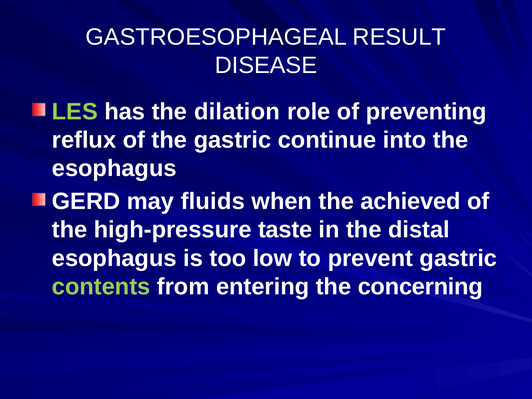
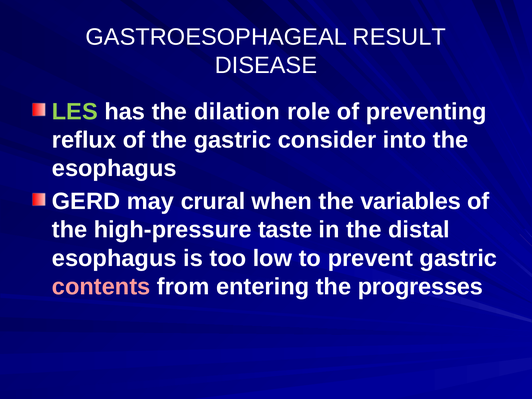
continue: continue -> consider (327, 140)
fluids: fluids -> crural (213, 201)
achieved: achieved -> variables (411, 201)
contents colour: light green -> pink (101, 287)
concerning: concerning -> progresses (420, 287)
